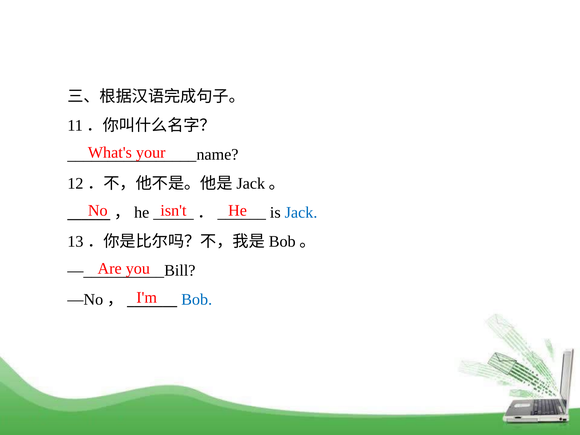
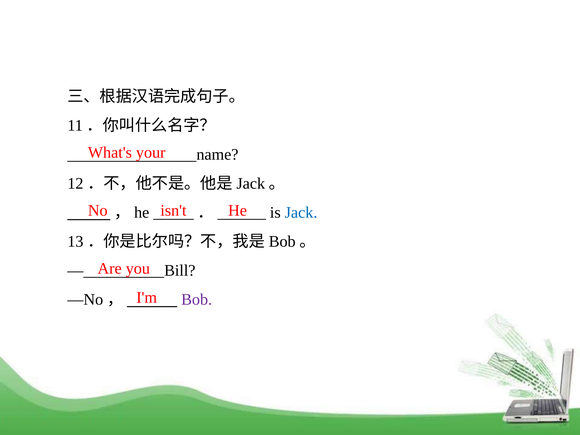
Bob colour: blue -> purple (197, 299)
